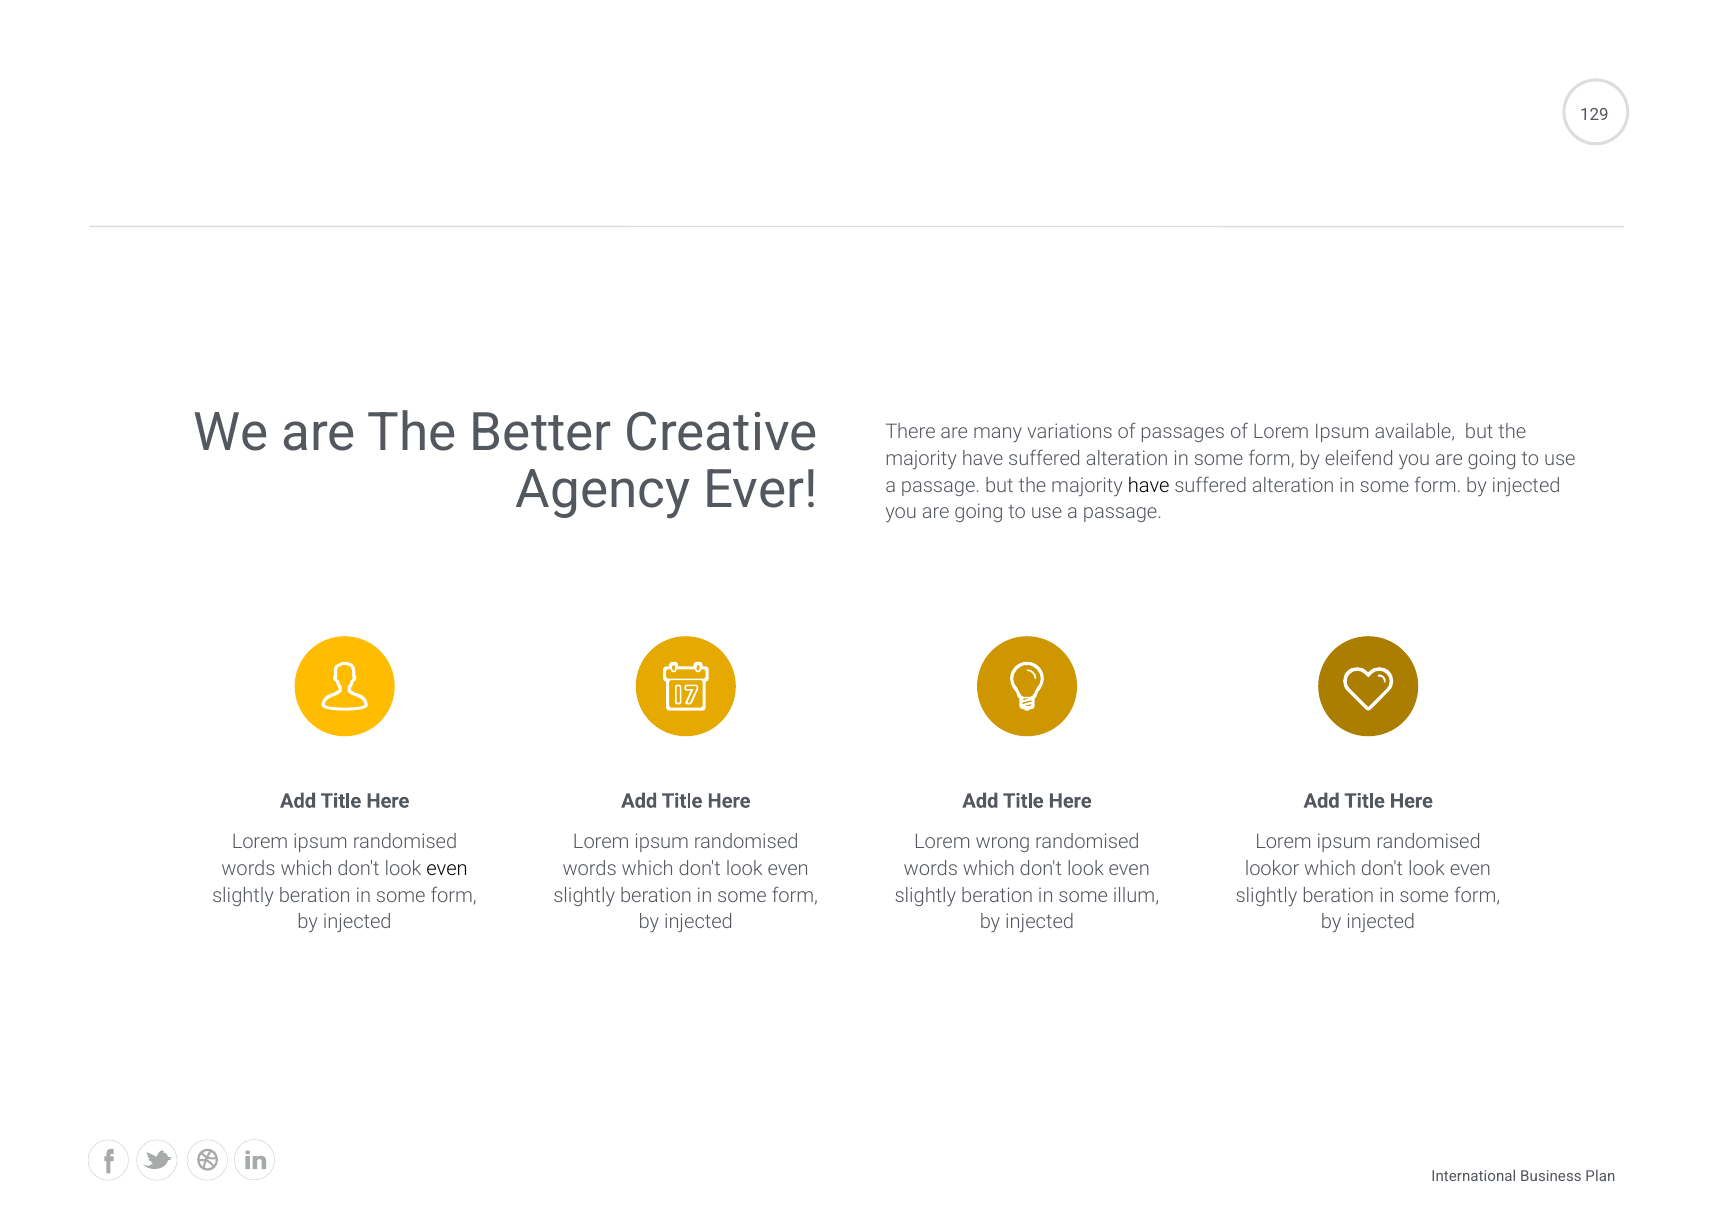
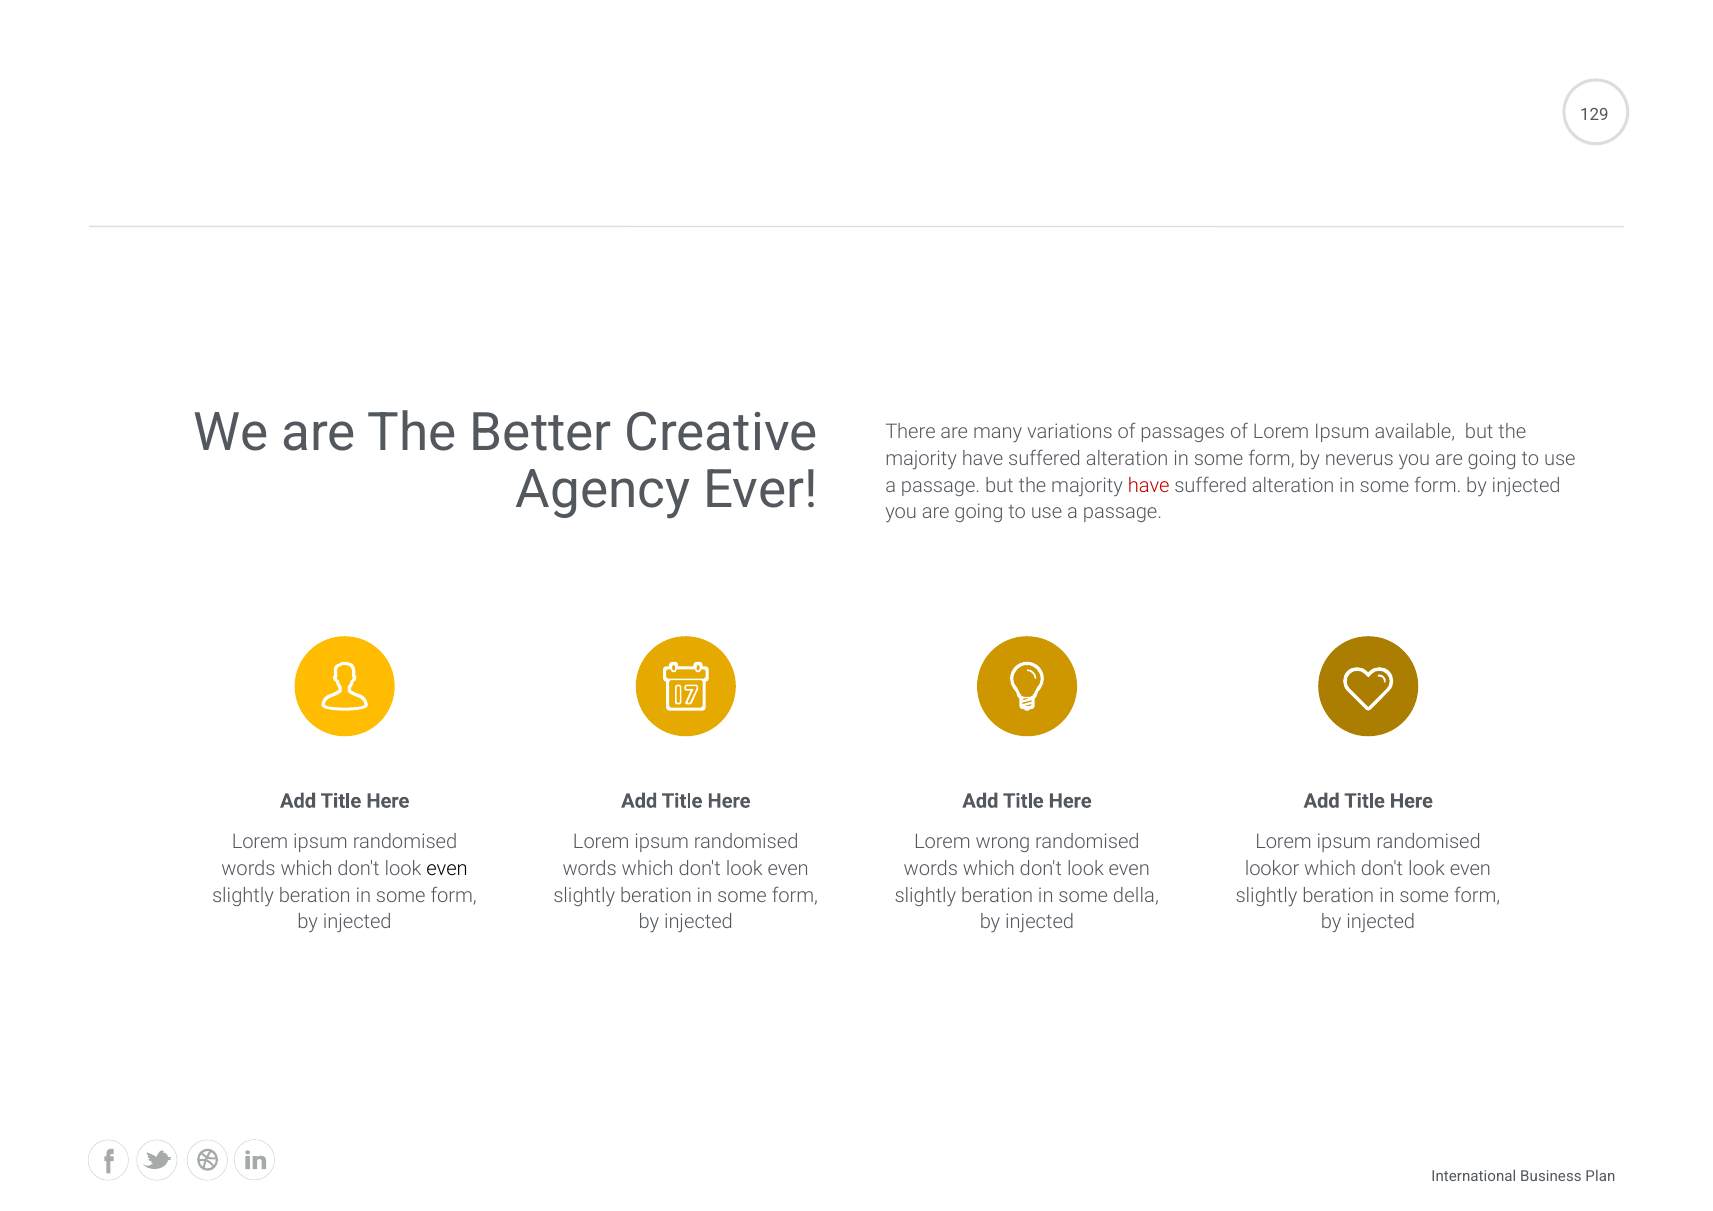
eleifend: eleifend -> neverus (1359, 459)
have colour: black -> red (1149, 485)
illum: illum -> della (1136, 895)
